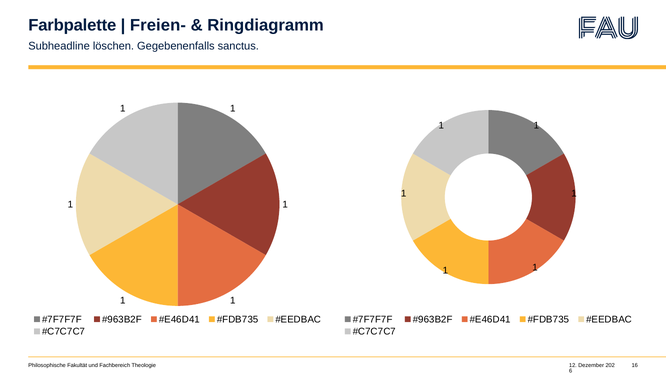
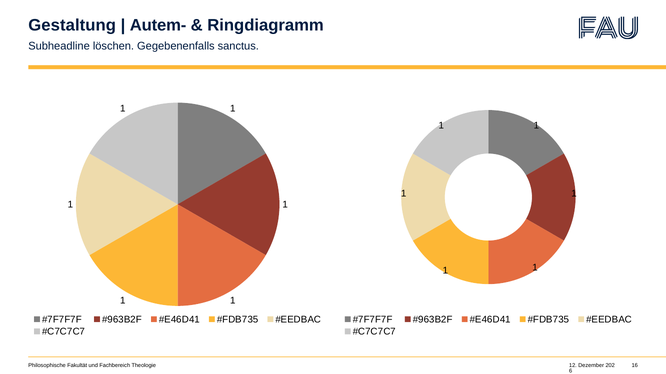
Farbpalette: Farbpalette -> Gestaltung (72, 25)
Freien-: Freien- -> Autem- (158, 25)
